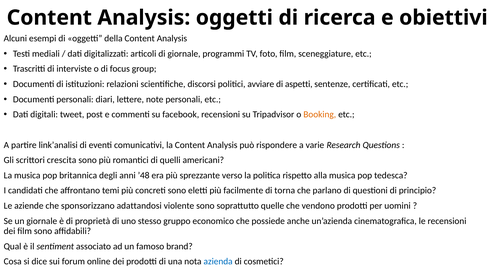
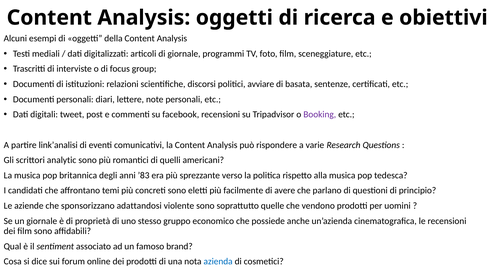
aspetti: aspetti -> basata (299, 84)
Booking colour: orange -> purple (320, 114)
crescita: crescita -> analytic (62, 160)
’48: ’48 -> ’83 (144, 175)
torna: torna -> avere (285, 190)
